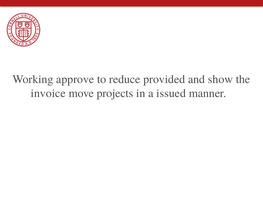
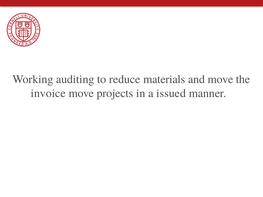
approve: approve -> auditing (75, 79)
provided: provided -> materials (164, 79)
and show: show -> move (220, 79)
